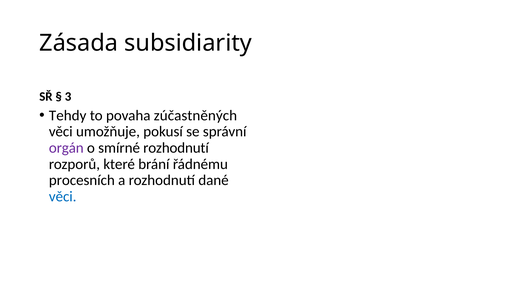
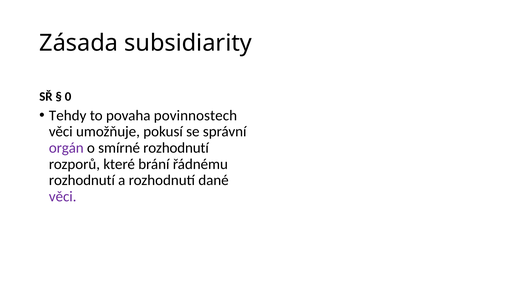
3: 3 -> 0 (68, 97)
zúčastněných: zúčastněných -> povinnostech (195, 116)
procesních: procesních -> rozhodnutí (82, 180)
věci colour: blue -> purple (63, 197)
